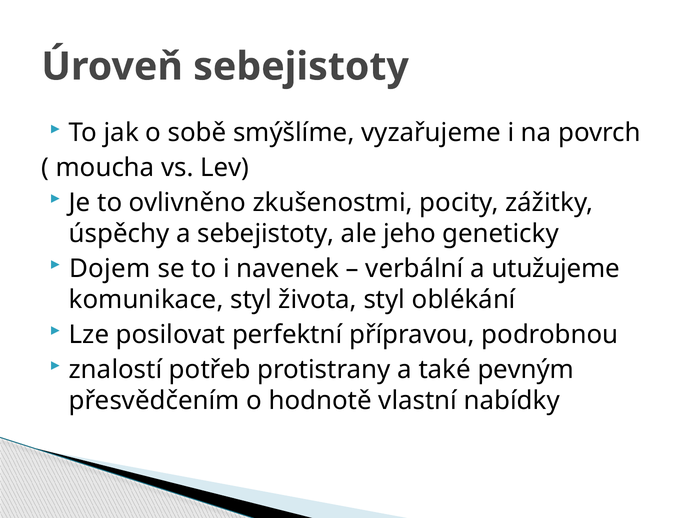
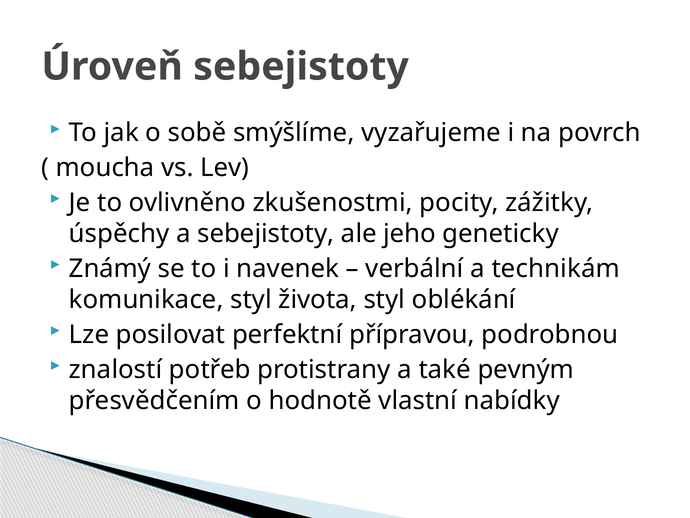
Dojem: Dojem -> Známý (110, 268)
utužujeme: utužujeme -> technikám (556, 268)
